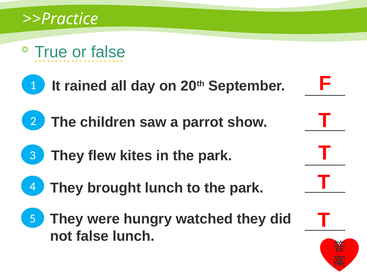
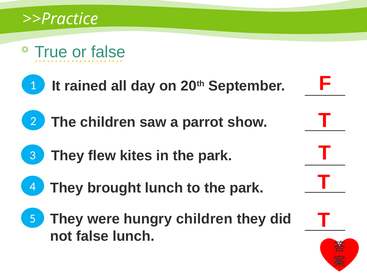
hungry watched: watched -> children (204, 219)
